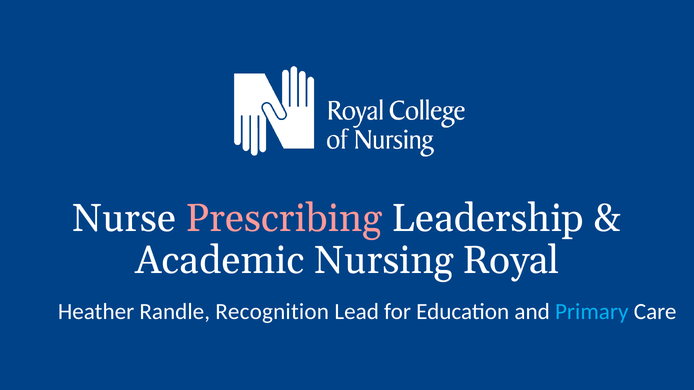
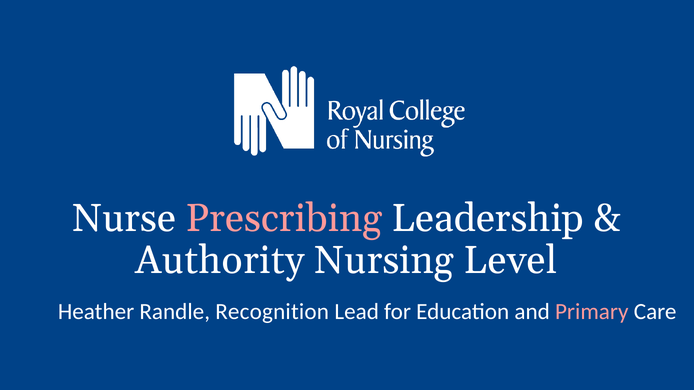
Academic: Academic -> Authority (220, 261)
Royal: Royal -> Level (511, 261)
Primary colour: light blue -> pink (592, 312)
